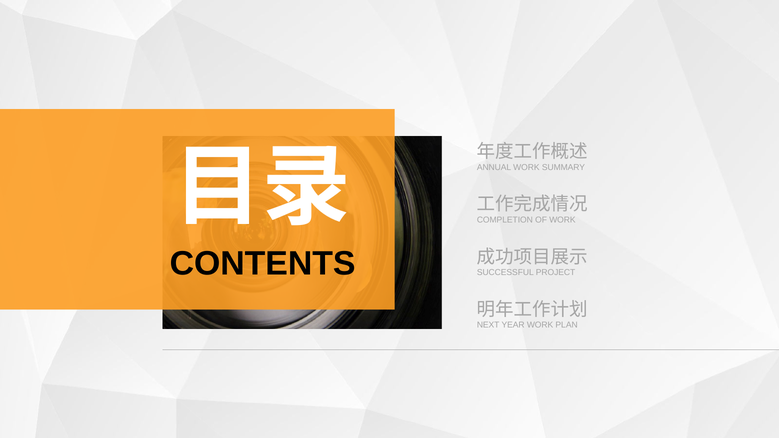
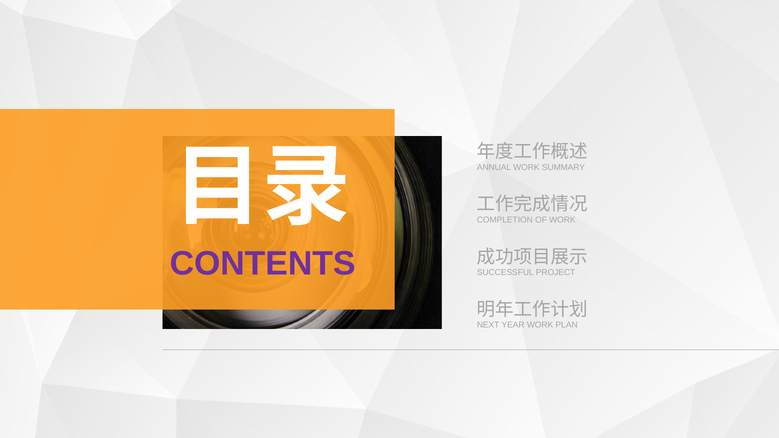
CONTENTS colour: black -> purple (263, 263)
